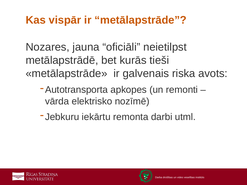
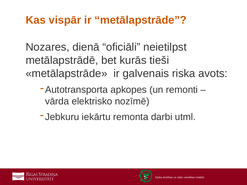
jauna: jauna -> dienā (86, 47)
